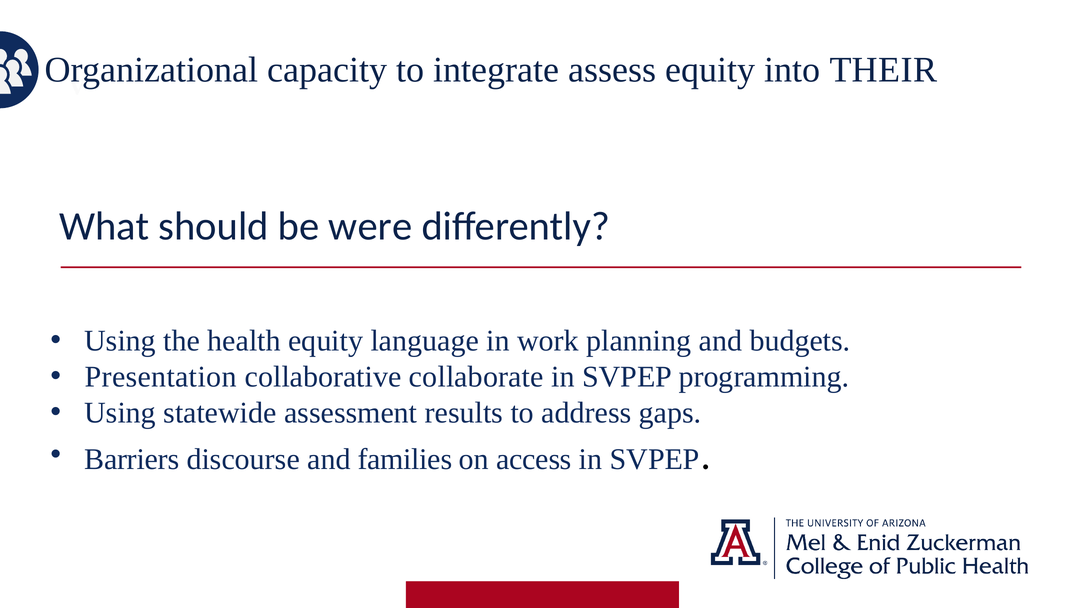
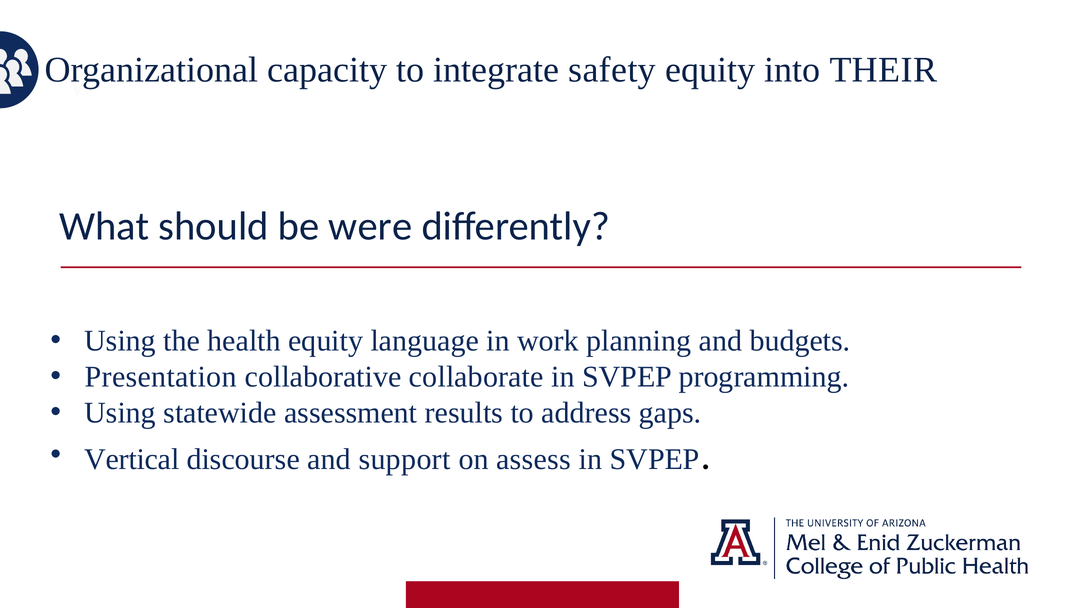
assess: assess -> safety (612, 70)
Barriers: Barriers -> Vertical (132, 460)
families: families -> support (405, 460)
access: access -> assess (534, 460)
